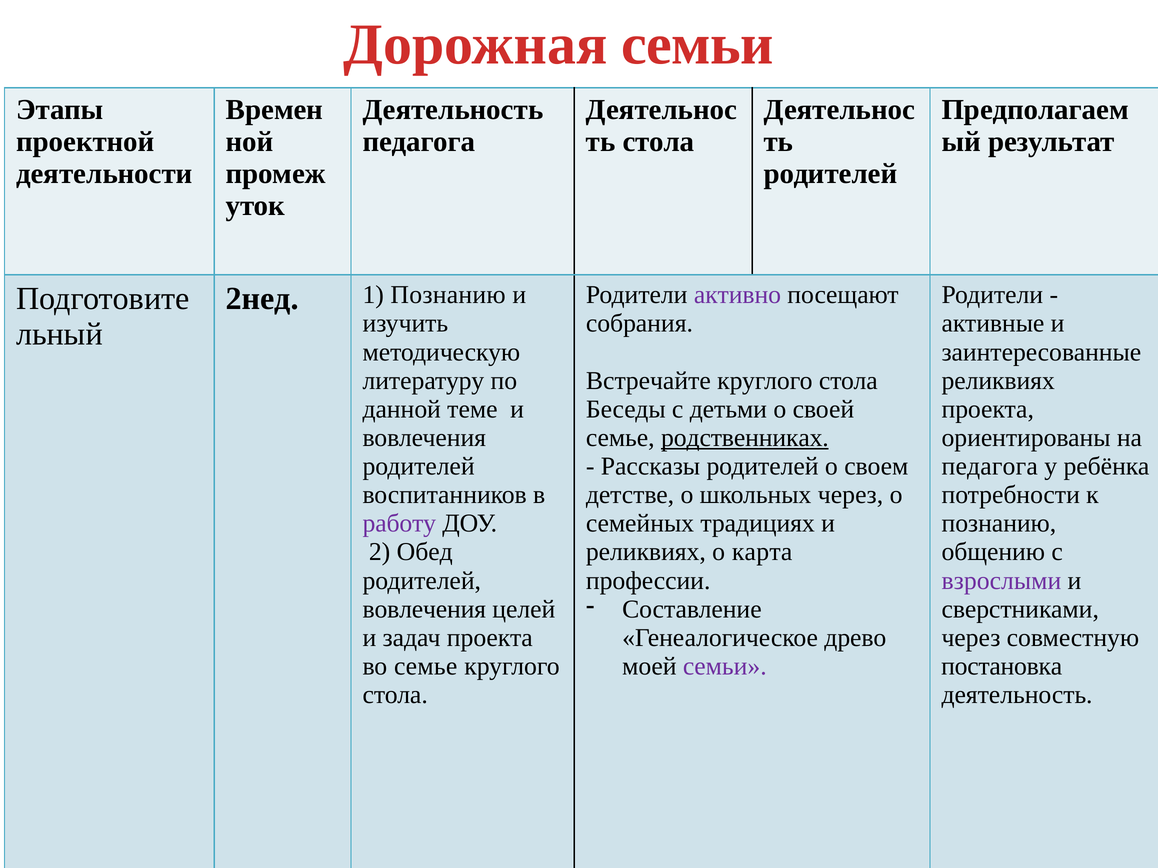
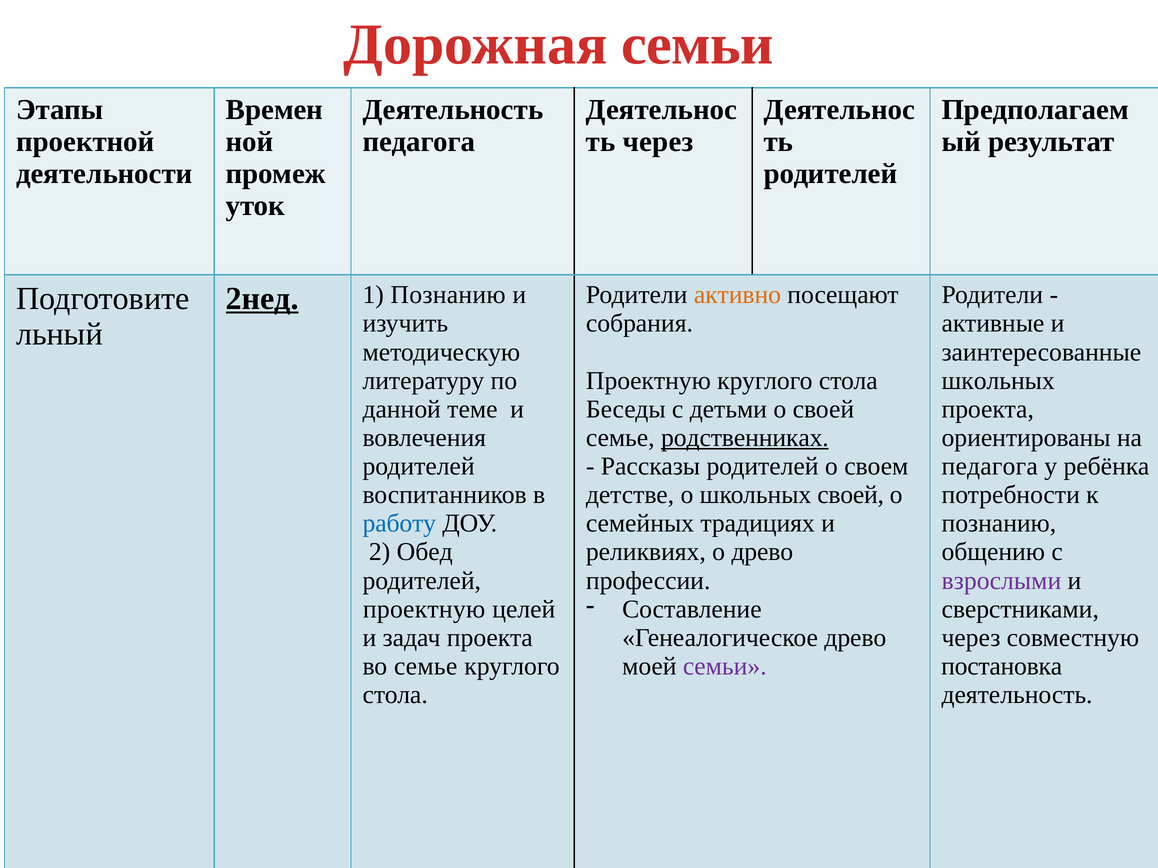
стола: стола -> через (658, 142)
активно colour: purple -> orange (737, 295)
2нед underline: none -> present (262, 299)
Встречайте: Встречайте -> Проектную (648, 381)
реликвиях: реликвиях -> школьных (998, 381)
школьных через: через -> своей (851, 495)
работу colour: purple -> blue (399, 524)
о карта: карта -> древо (762, 552)
вовлечения: вовлечения -> проектную (424, 609)
